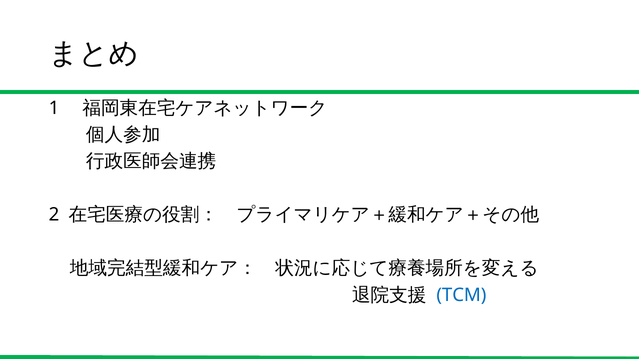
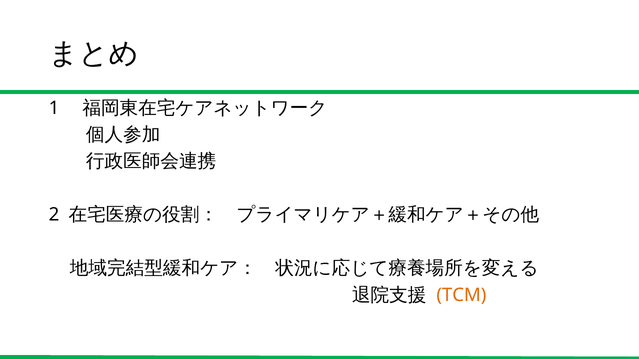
TCM colour: blue -> orange (461, 295)
